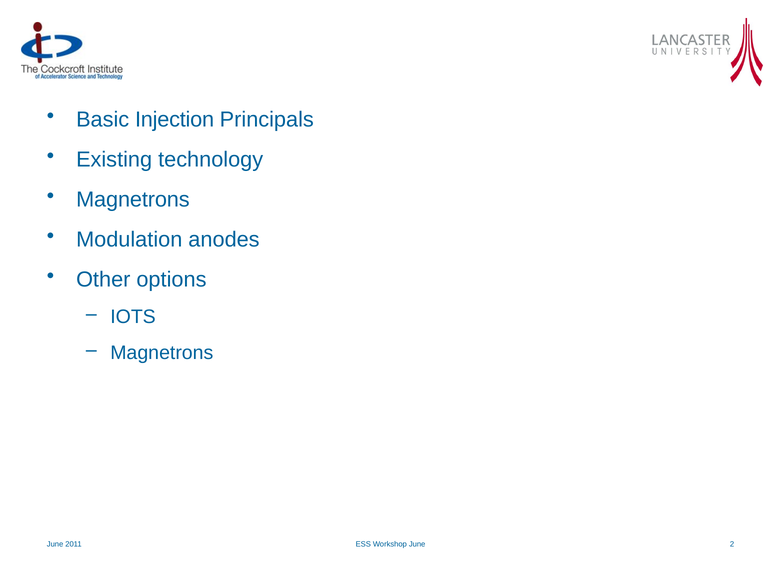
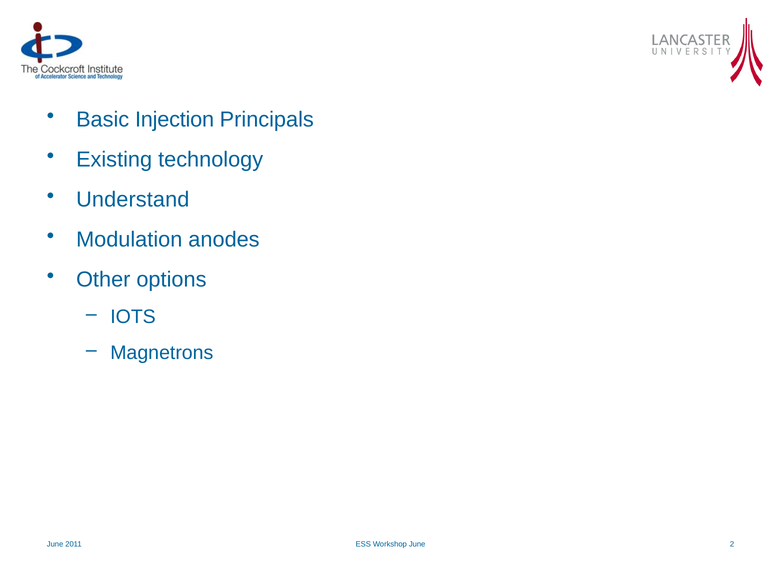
Magnetrons: Magnetrons -> Understand (133, 200)
